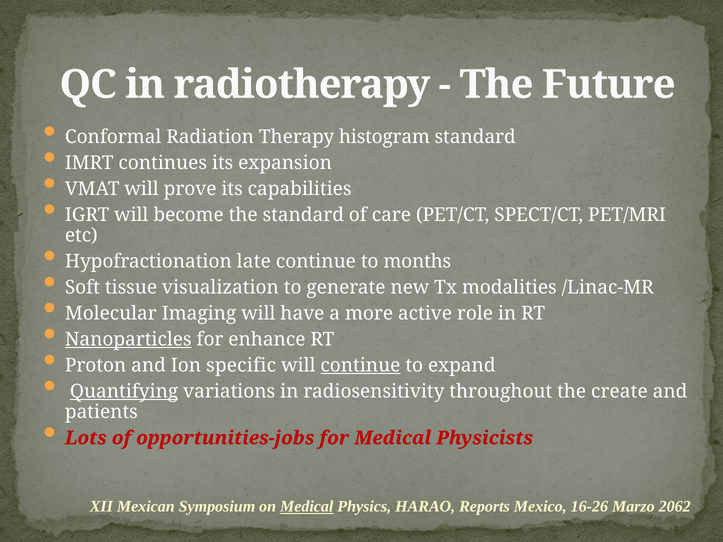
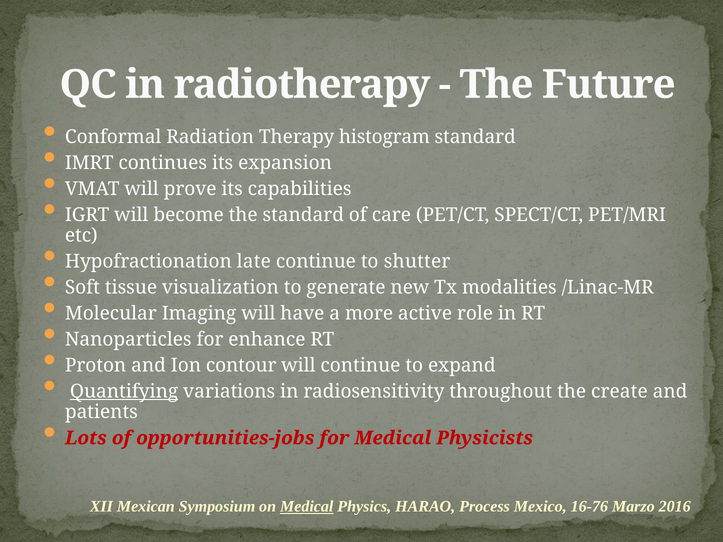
months: months -> shutter (417, 262)
Nanoparticles underline: present -> none (128, 340)
specific: specific -> contour (241, 366)
continue underline: present -> none (360, 366)
Reports: Reports -> Process (485, 507)
16-26: 16-26 -> 16-76 (589, 507)
2062: 2062 -> 2016 (675, 507)
